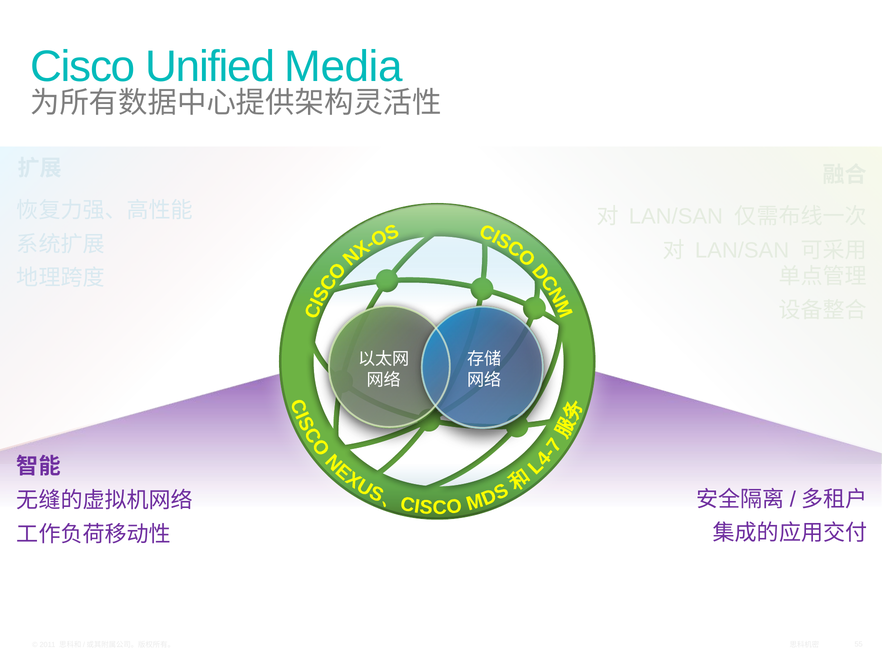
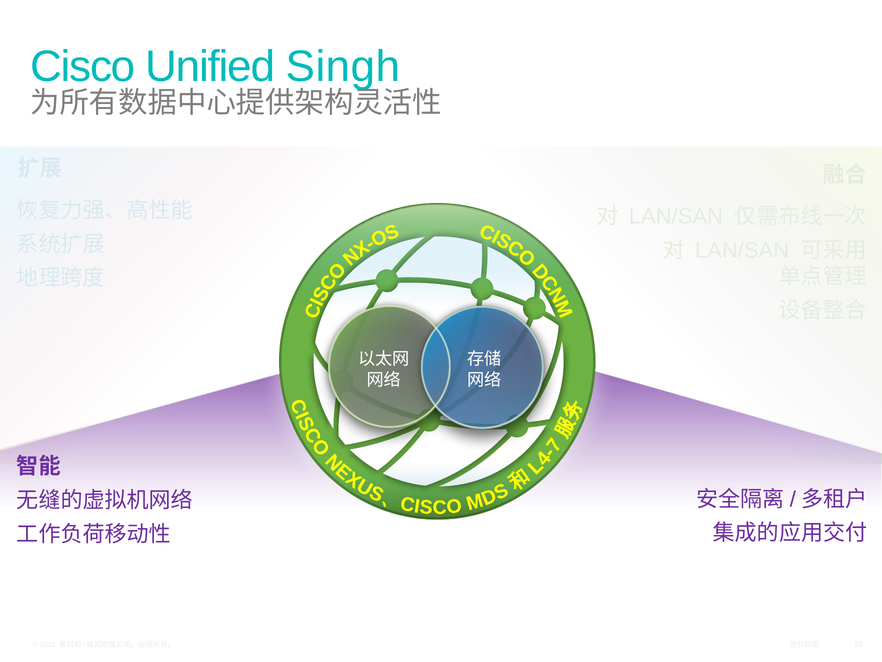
Media: Media -> Singh (343, 67)
